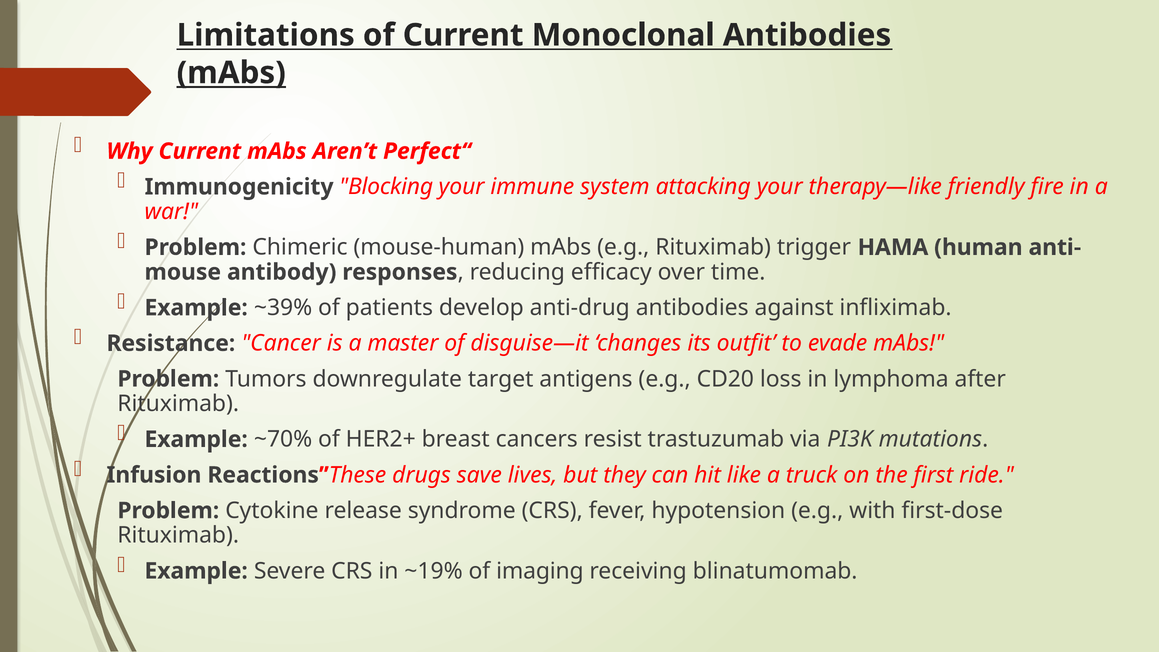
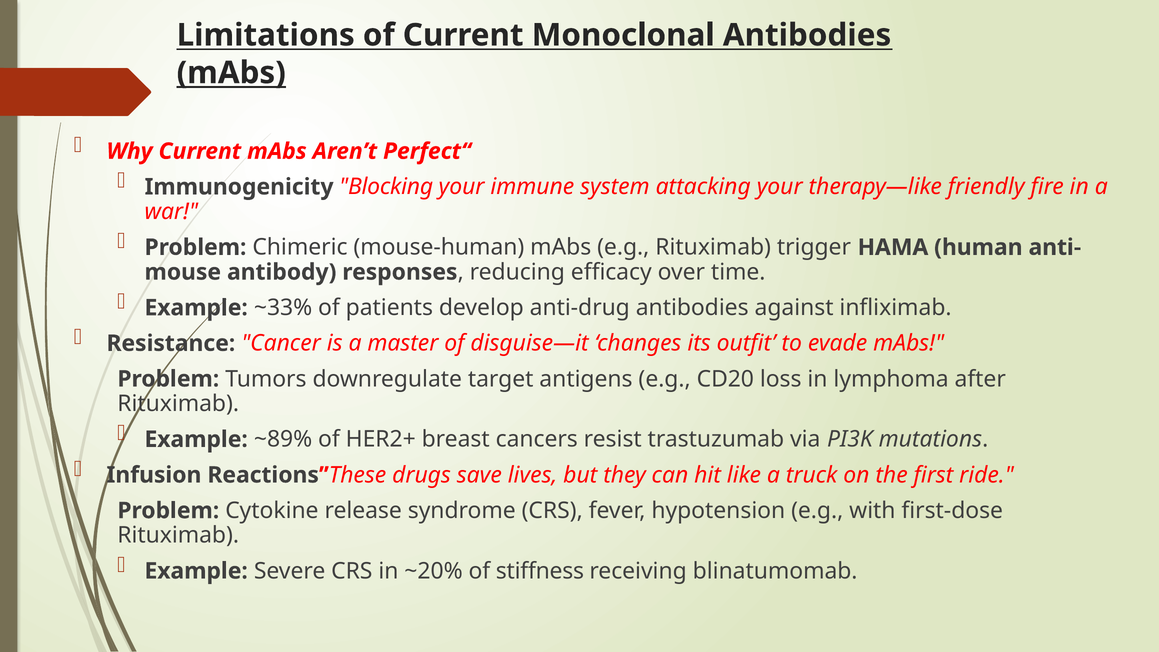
~39%: ~39% -> ~33% (283, 308)
~70%: ~70% -> ~89% (283, 439)
~19%: ~19% -> ~20% (434, 571)
imaging: imaging -> stiffness (540, 571)
